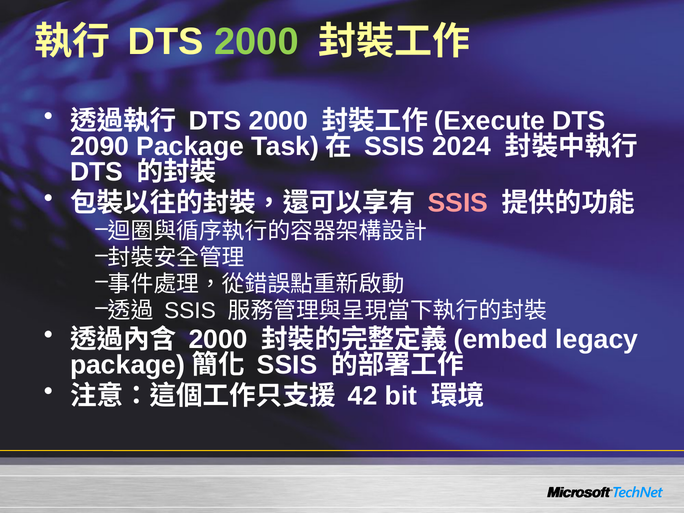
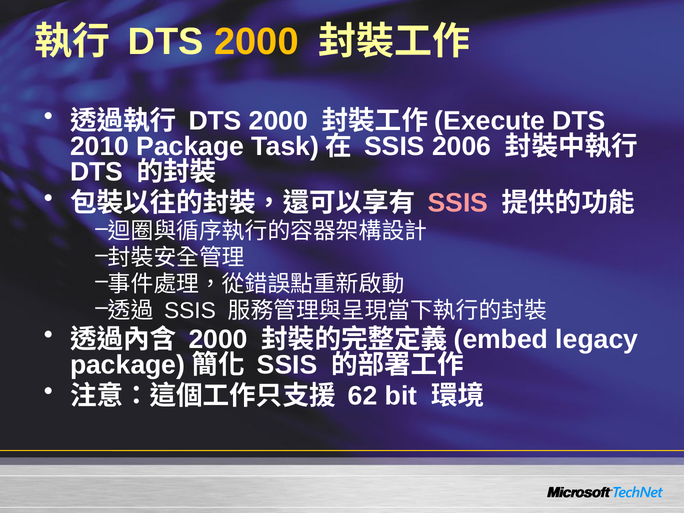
2000 colour: light green -> yellow (256, 42)
2090: 2090 -> 2010 (100, 147)
2024: 2024 -> 2006 (462, 147)
42: 42 -> 62 (363, 396)
